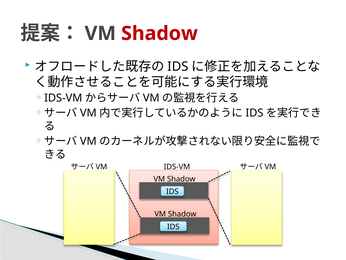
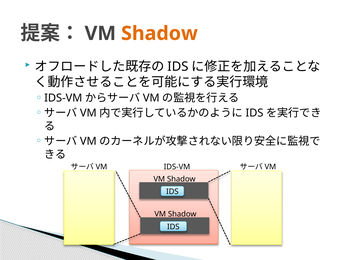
Shadow colour: red -> orange (159, 33)
